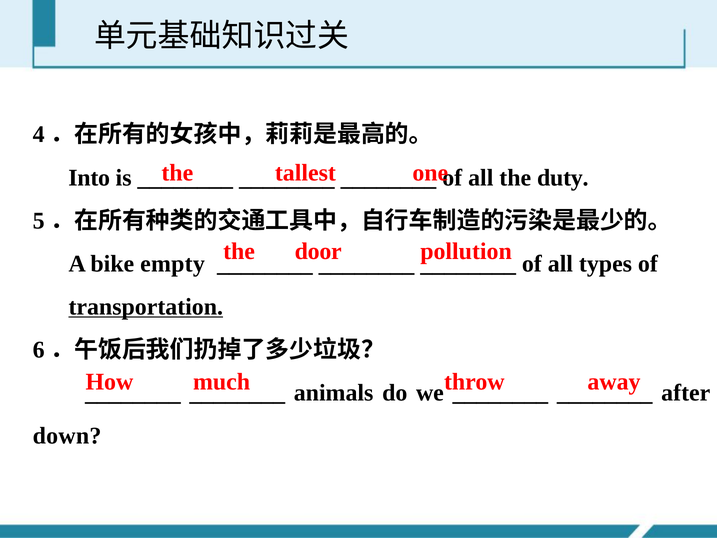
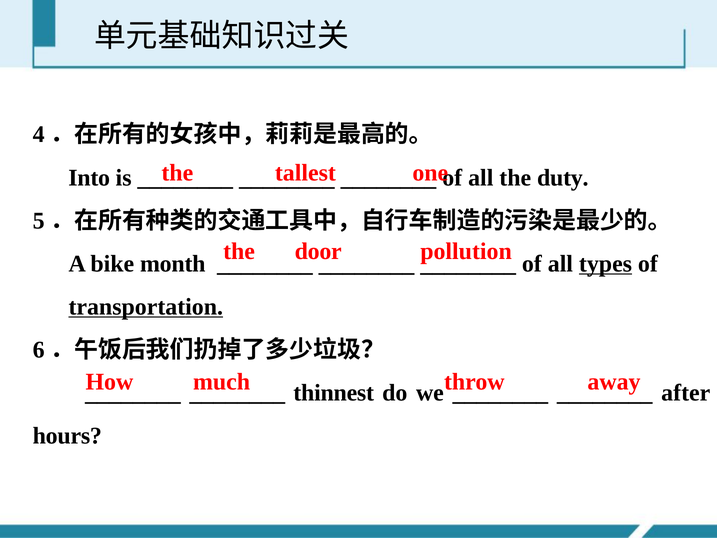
empty: empty -> month (173, 264)
types underline: none -> present (606, 264)
animals: animals -> thinnest (334, 393)
down: down -> hours (67, 436)
